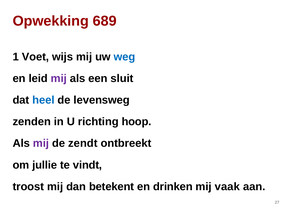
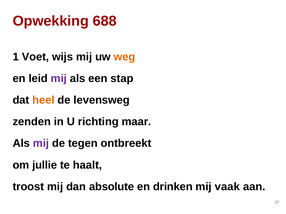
689: 689 -> 688 (105, 21)
weg colour: blue -> orange (124, 57)
sluit: sluit -> stap (122, 79)
heel colour: blue -> orange (43, 100)
hoop: hoop -> maar (136, 122)
zendt: zendt -> tegen (83, 144)
vindt: vindt -> haalt (87, 165)
betekent: betekent -> absolute (112, 187)
